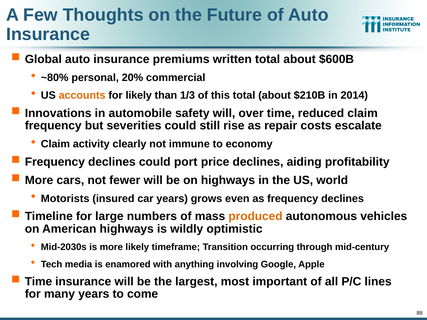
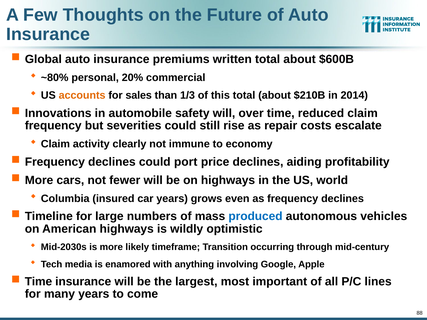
for likely: likely -> sales (139, 95)
Motorists: Motorists -> Columbia (65, 199)
produced colour: orange -> blue (255, 216)
